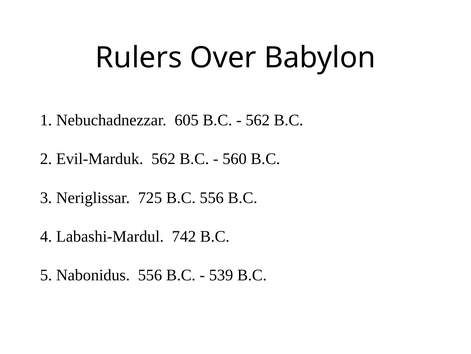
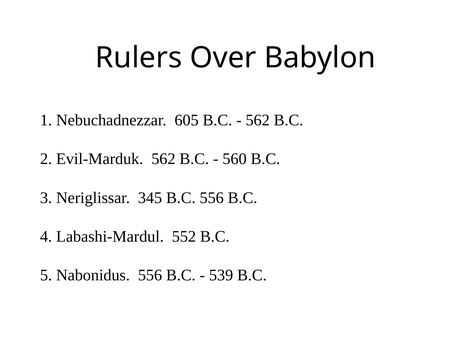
725: 725 -> 345 (150, 197)
742: 742 -> 552 (184, 236)
